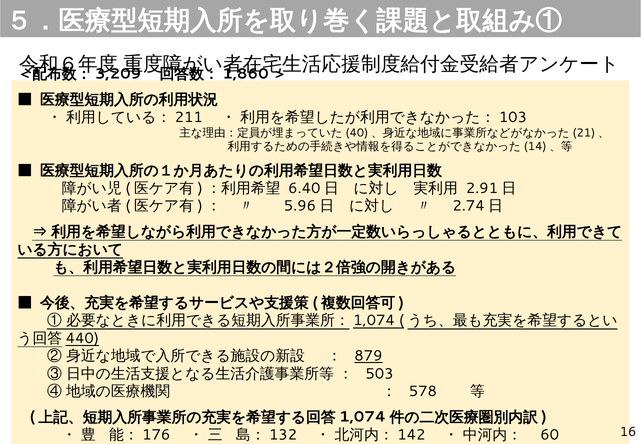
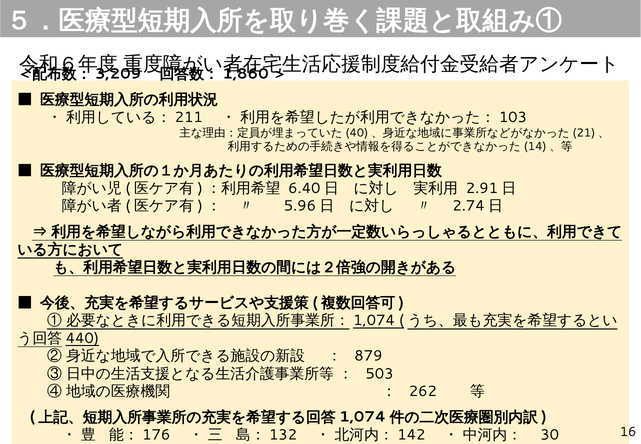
879 underline: present -> none (368, 356)
578: 578 -> 262 (423, 391)
60: 60 -> 30 (550, 435)
